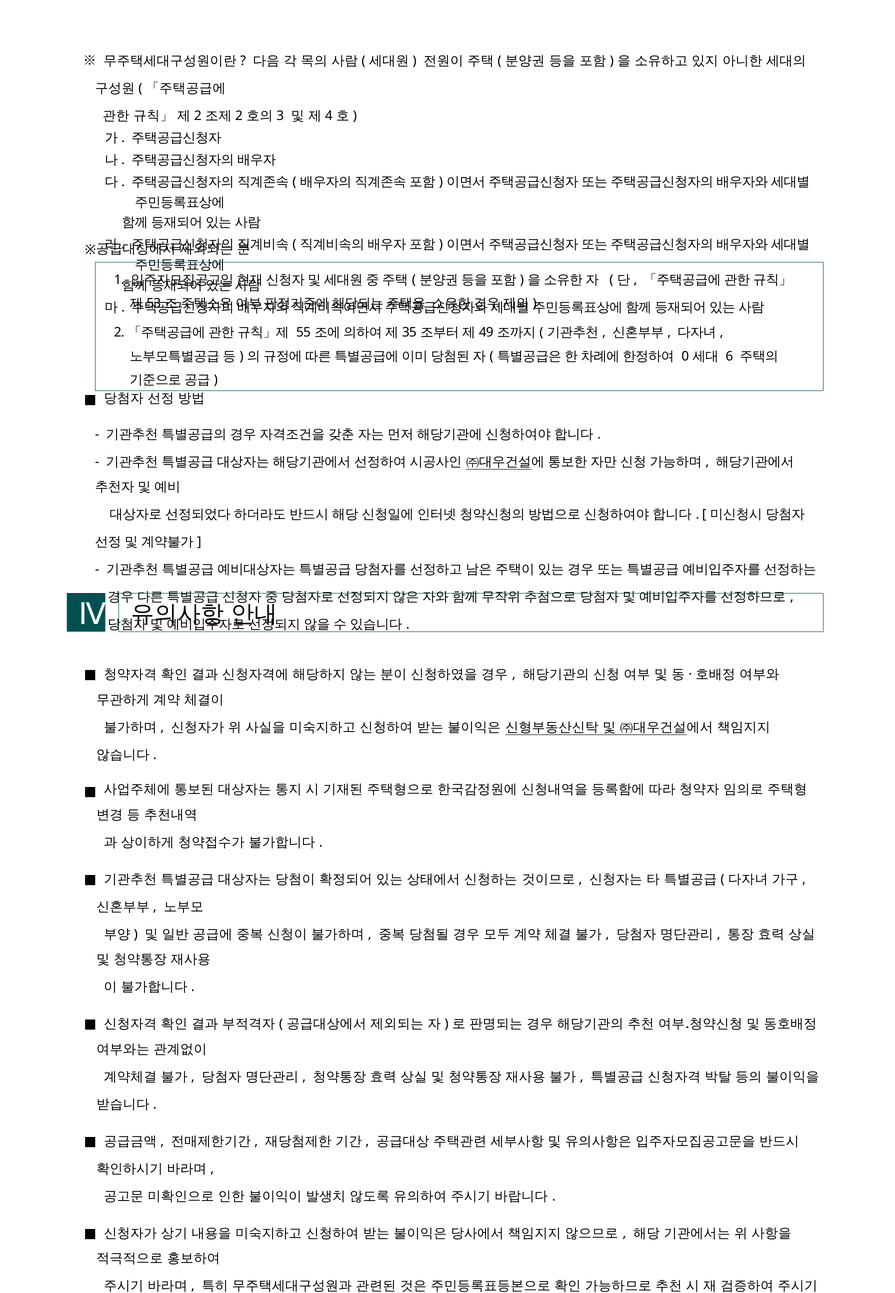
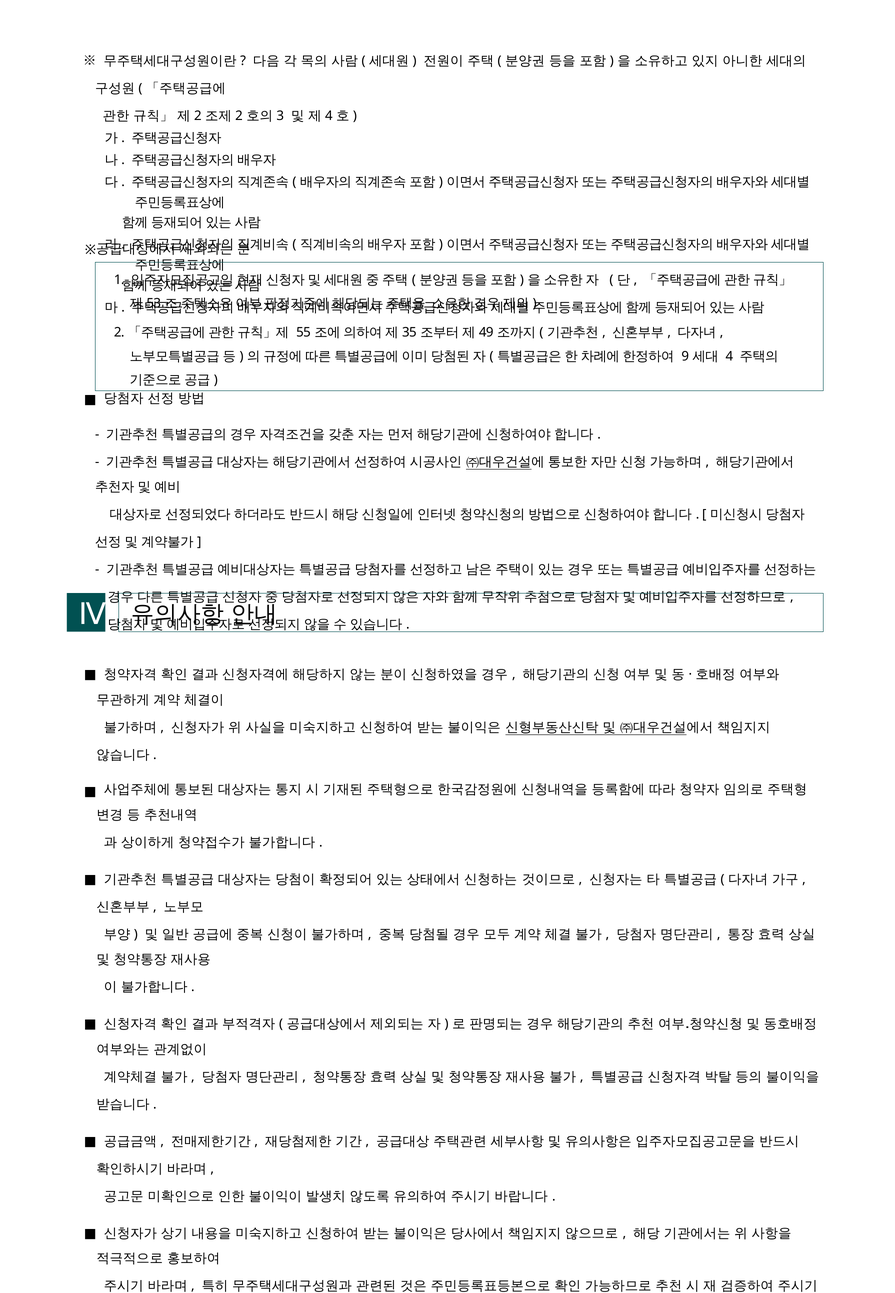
0: 0 -> 9 (685, 356)
6: 6 -> 4 (729, 356)
